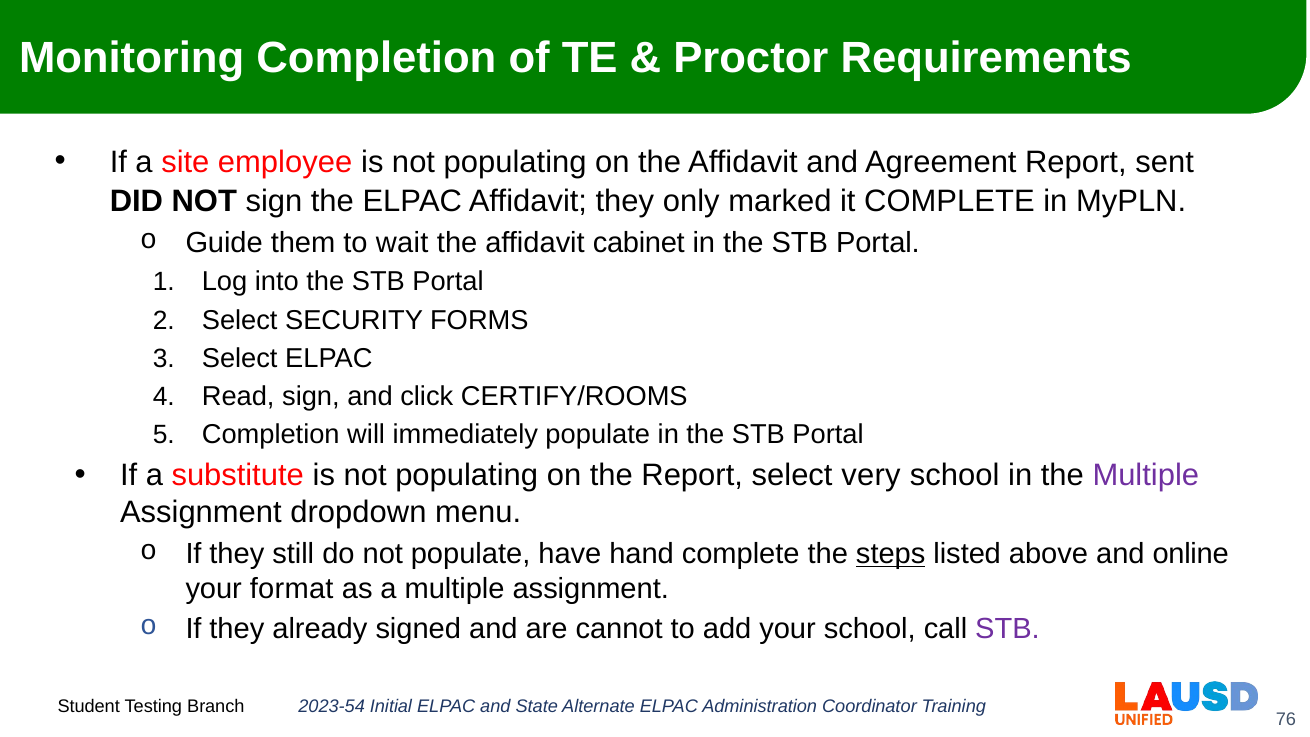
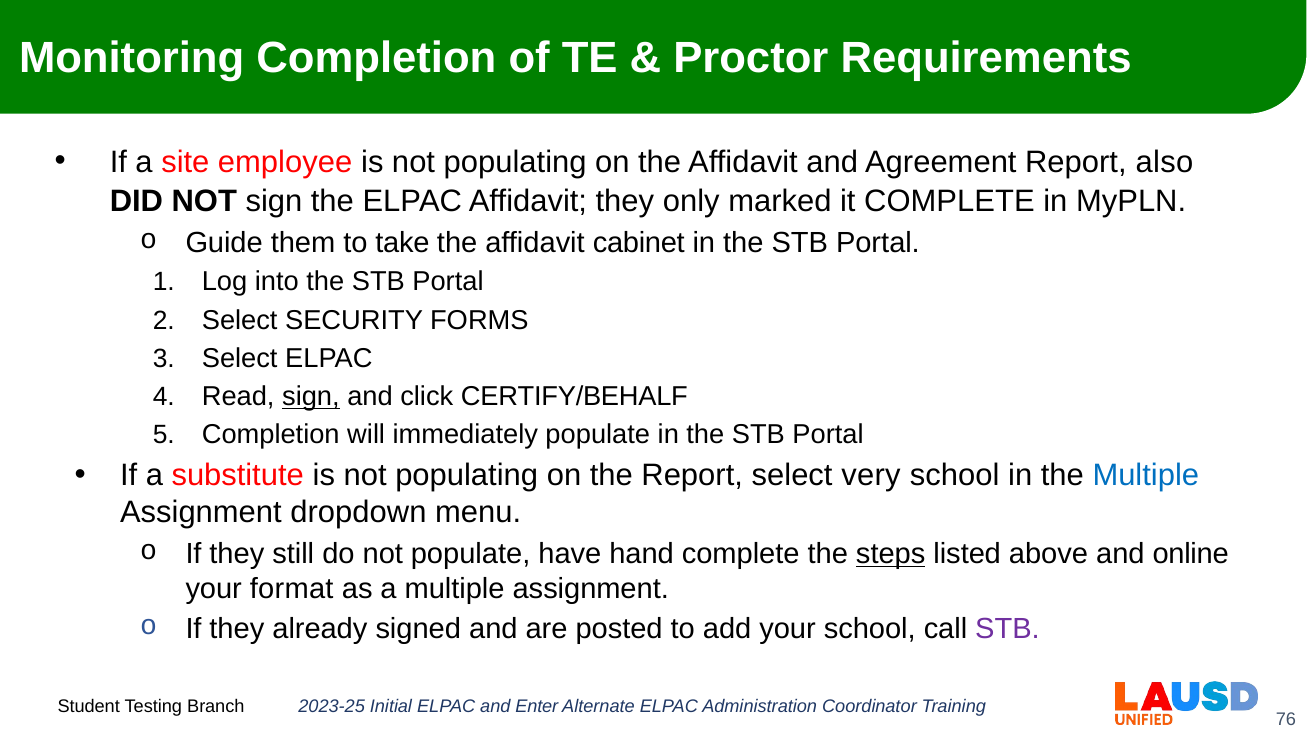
sent: sent -> also (1164, 162)
wait: wait -> take (402, 243)
sign underline: none -> present (311, 397)
CERTIFY/ROOMS: CERTIFY/ROOMS -> CERTIFY/BEHALF (574, 397)
Multiple colour: purple -> blue (1146, 475)
cannot: cannot -> posted (619, 629)
2023-54: 2023-54 -> 2023-25 (332, 706)
State: State -> Enter (537, 706)
